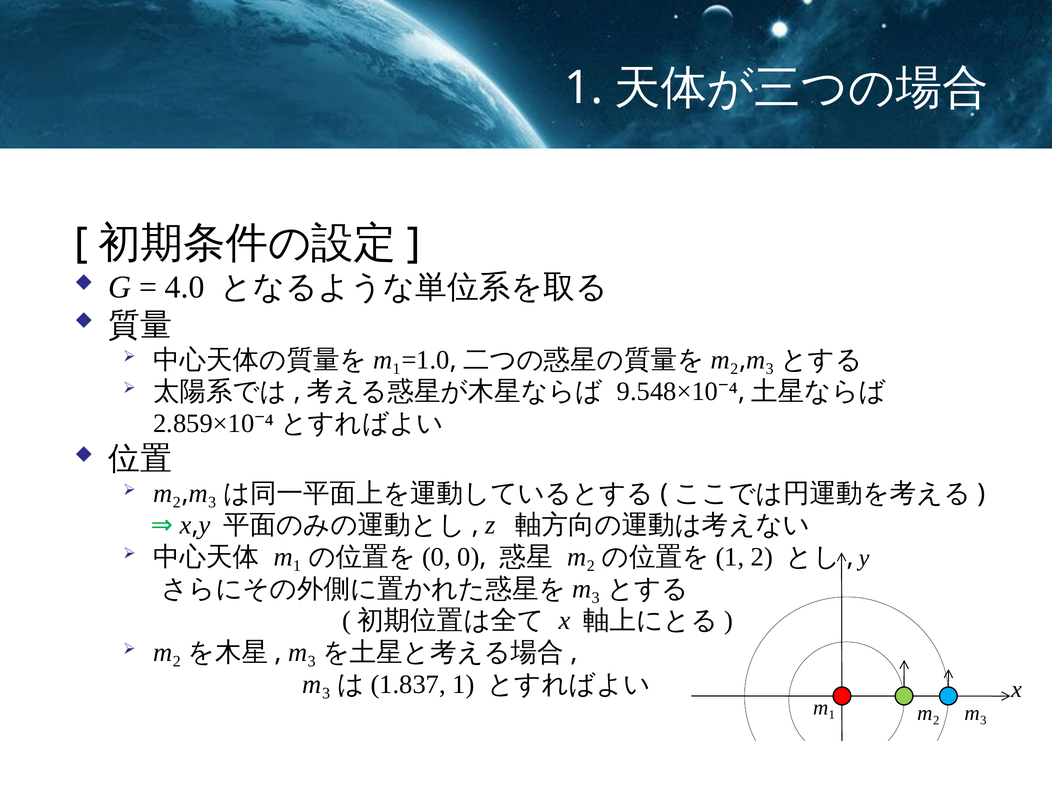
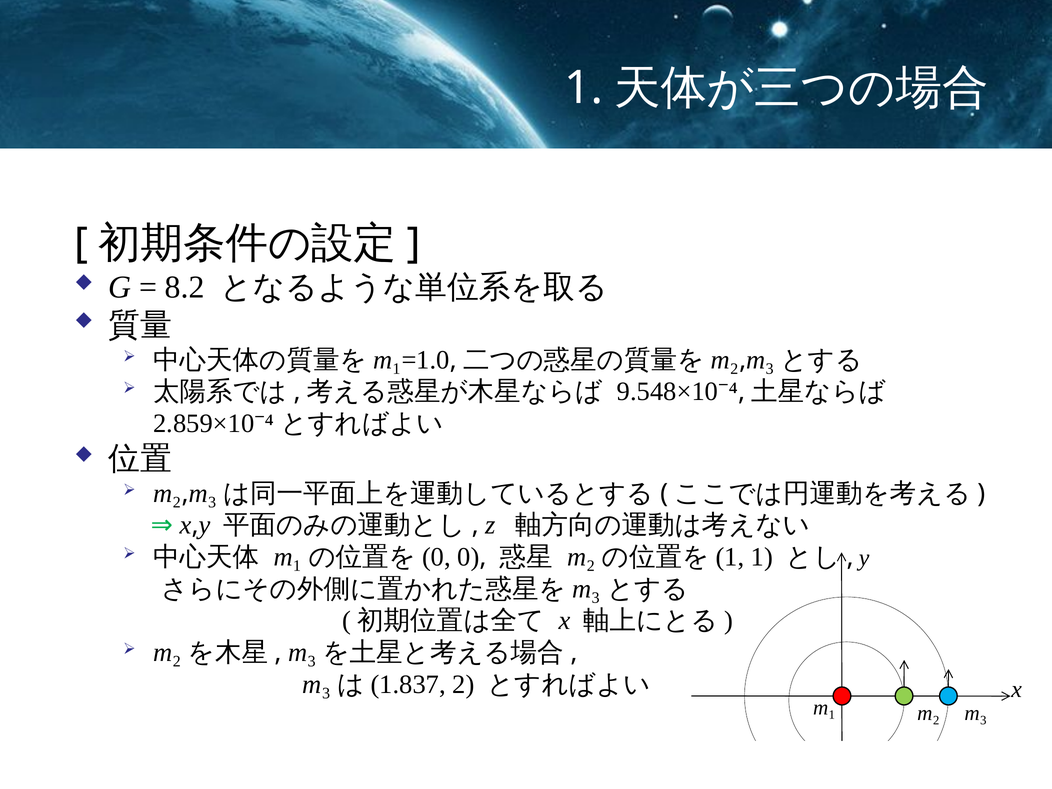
4.0: 4.0 -> 8.2 (185, 287)
2: 2 -> 1 (762, 557)
1: 1 -> 2 (463, 684)
